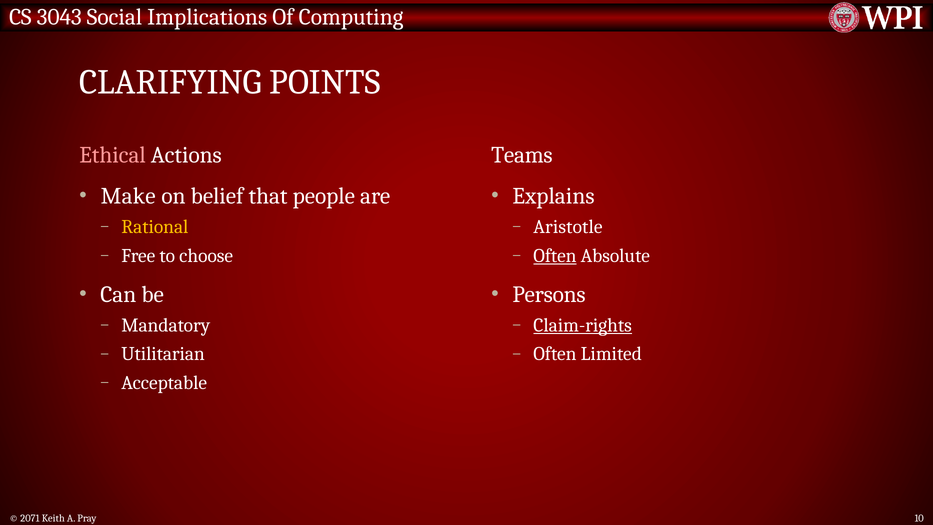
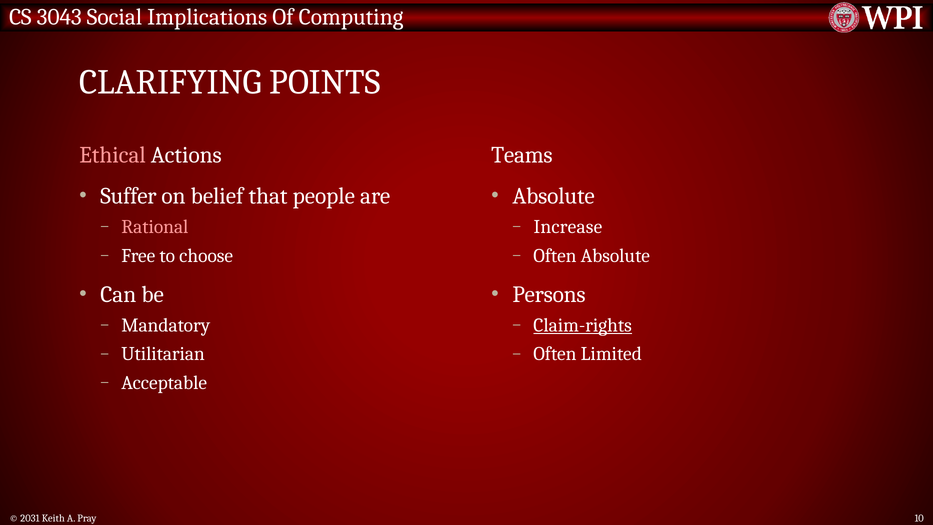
Make: Make -> Suffer (128, 196)
Explains: Explains -> Absolute (554, 196)
Rational colour: yellow -> pink (155, 227)
Aristotle: Aristotle -> Increase (568, 227)
Often underline: present -> none (555, 256)
2071: 2071 -> 2031 (30, 518)
